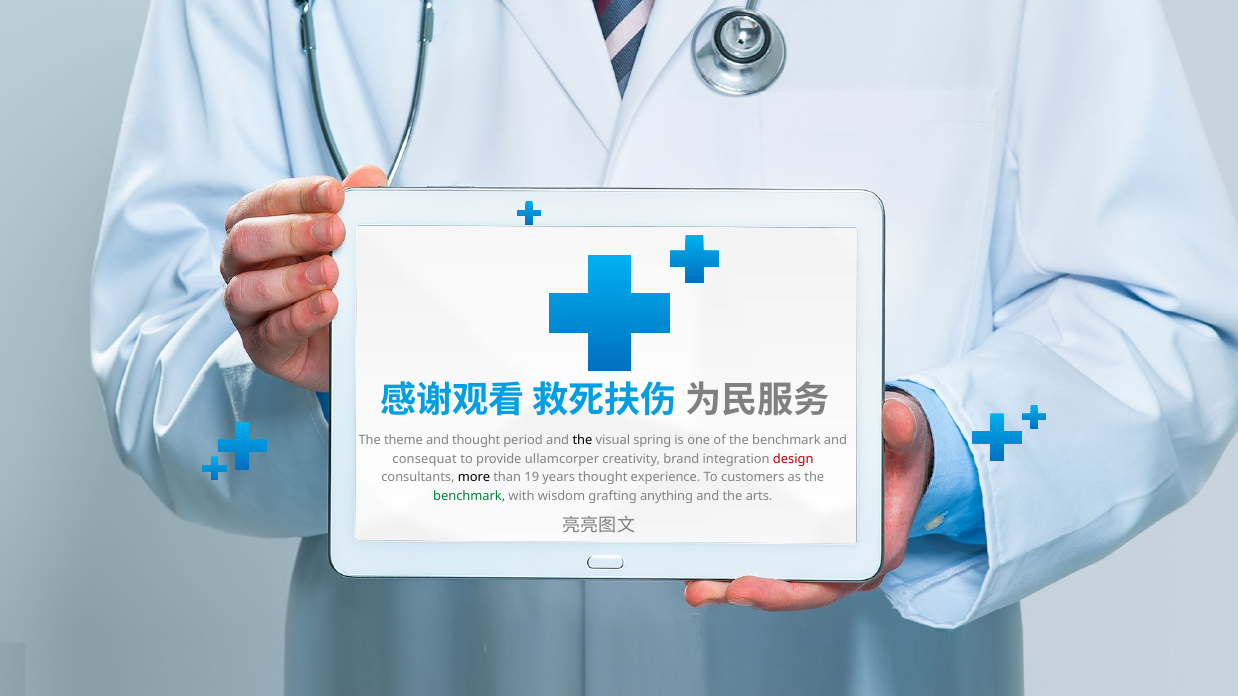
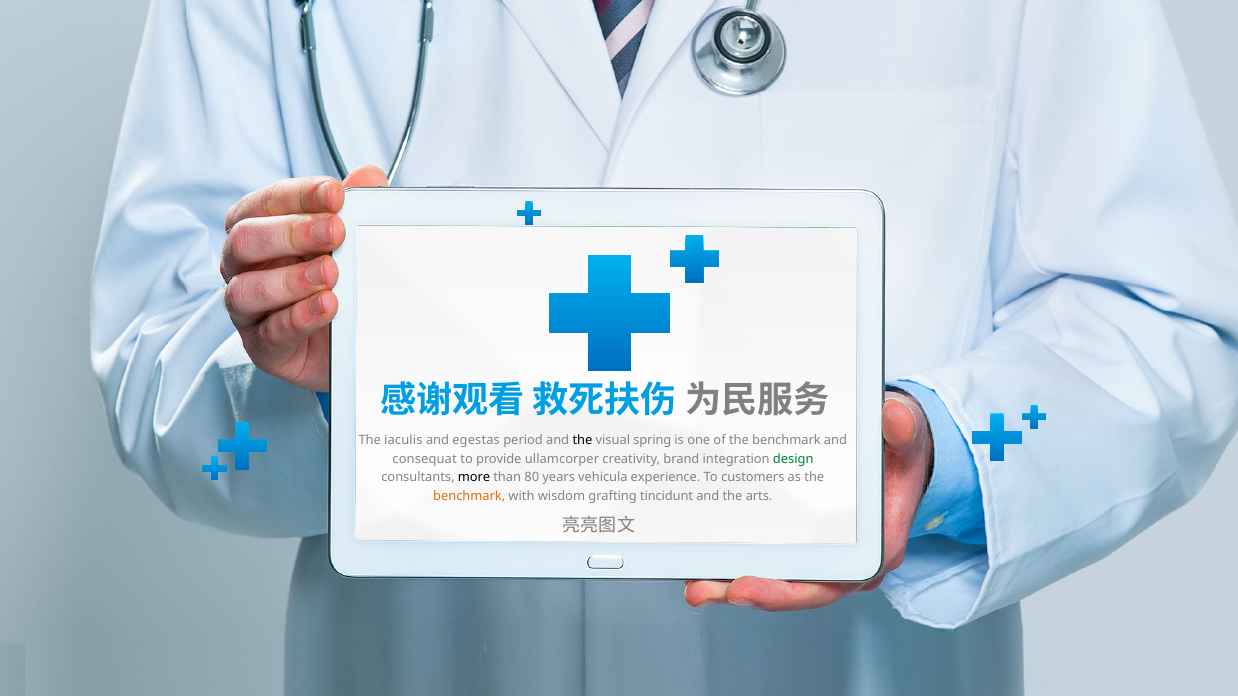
theme: theme -> iaculis (403, 441)
and thought: thought -> egestas (476, 441)
design colour: red -> green (793, 459)
19: 19 -> 80 (532, 478)
years thought: thought -> vehicula (603, 478)
benchmark colour: green -> orange (469, 496)
anything: anything -> tincidunt (667, 496)
